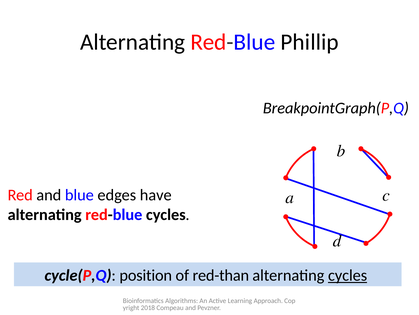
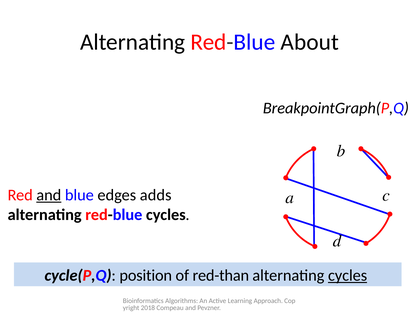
Phillip: Phillip -> About (310, 42)
and underline: none -> present (49, 195)
have: have -> adds (156, 195)
